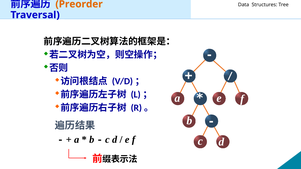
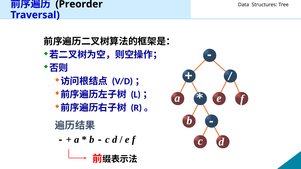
Preorder colour: orange -> black (79, 4)
